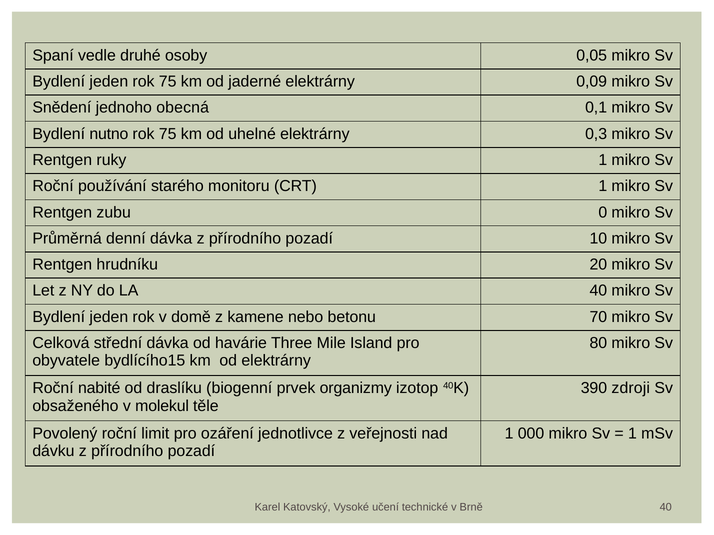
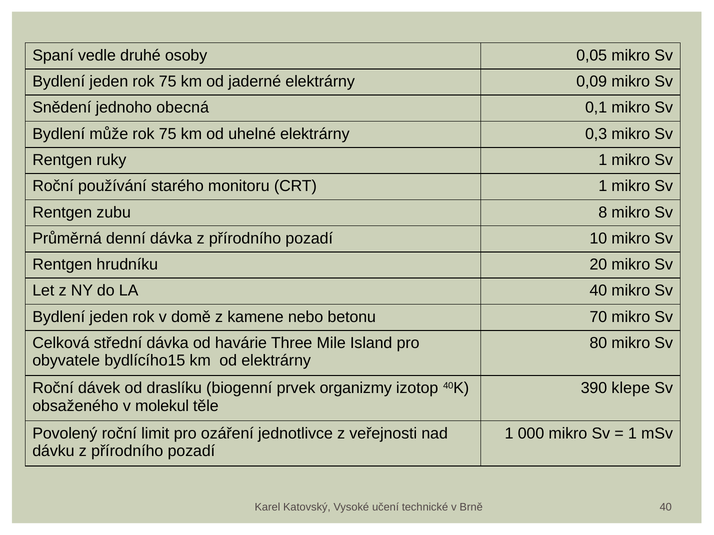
nutno: nutno -> může (109, 134)
0: 0 -> 8 (603, 212)
nabité: nabité -> dávek (99, 389)
zdroji: zdroji -> klepe (631, 389)
